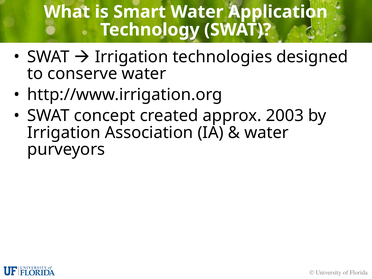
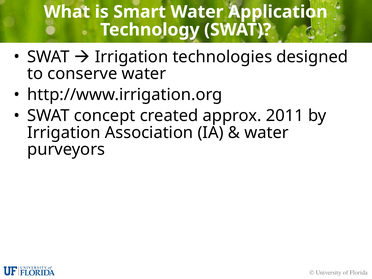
2003: 2003 -> 2011 (285, 116)
